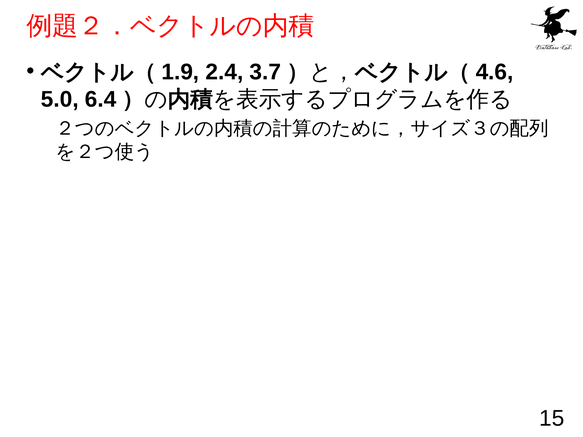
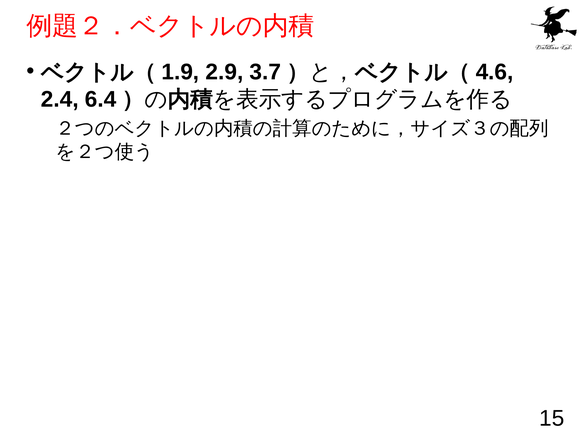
2.4: 2.4 -> 2.9 (224, 72)
5.0: 5.0 -> 2.4 (60, 99)
